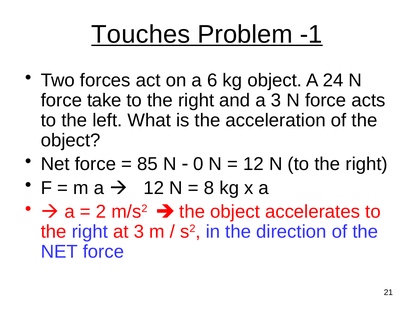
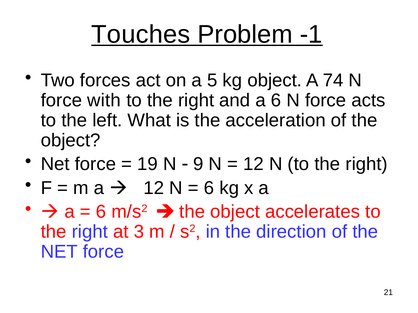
6: 6 -> 5 (212, 80)
24: 24 -> 74 (333, 80)
take: take -> with (104, 100)
a 3: 3 -> 6 (276, 100)
85: 85 -> 19 (148, 164)
0: 0 -> 9 (198, 164)
8: 8 -> 6 (209, 188)
2: 2 -> 6 (101, 212)
